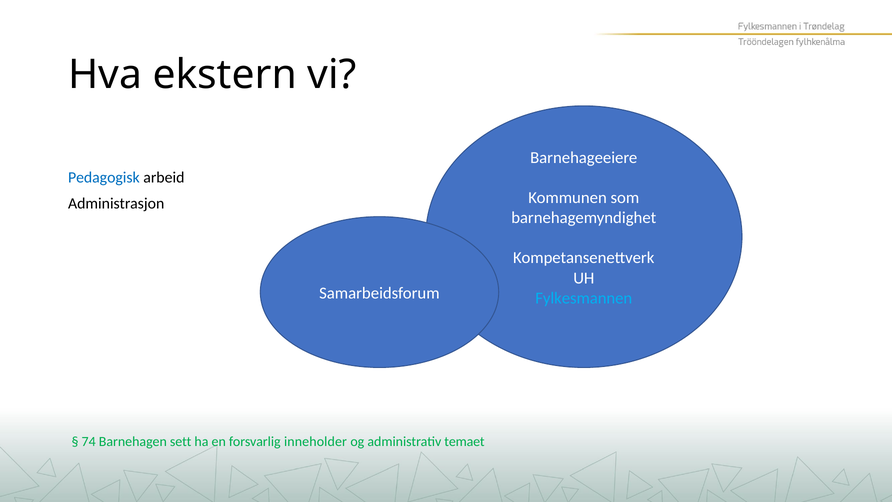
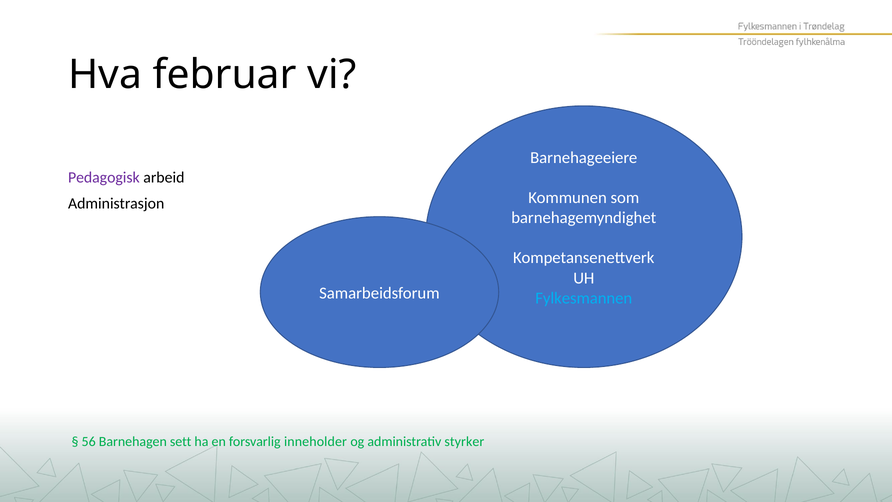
ekstern: ekstern -> februar (225, 75)
Pedagogisk colour: blue -> purple (104, 177)
74: 74 -> 56 (89, 442)
temaet: temaet -> styrker (464, 442)
